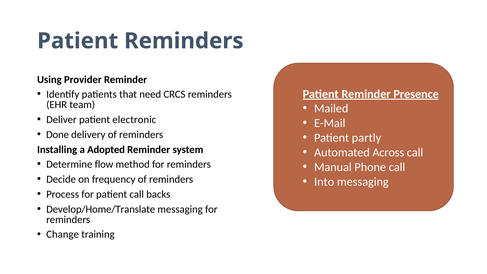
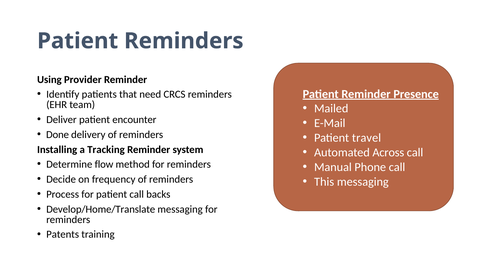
electronic: electronic -> encounter (134, 120)
partly: partly -> travel (367, 138)
Adopted: Adopted -> Tracking (106, 150)
Into: Into -> This (324, 182)
Change: Change -> Patents (63, 234)
